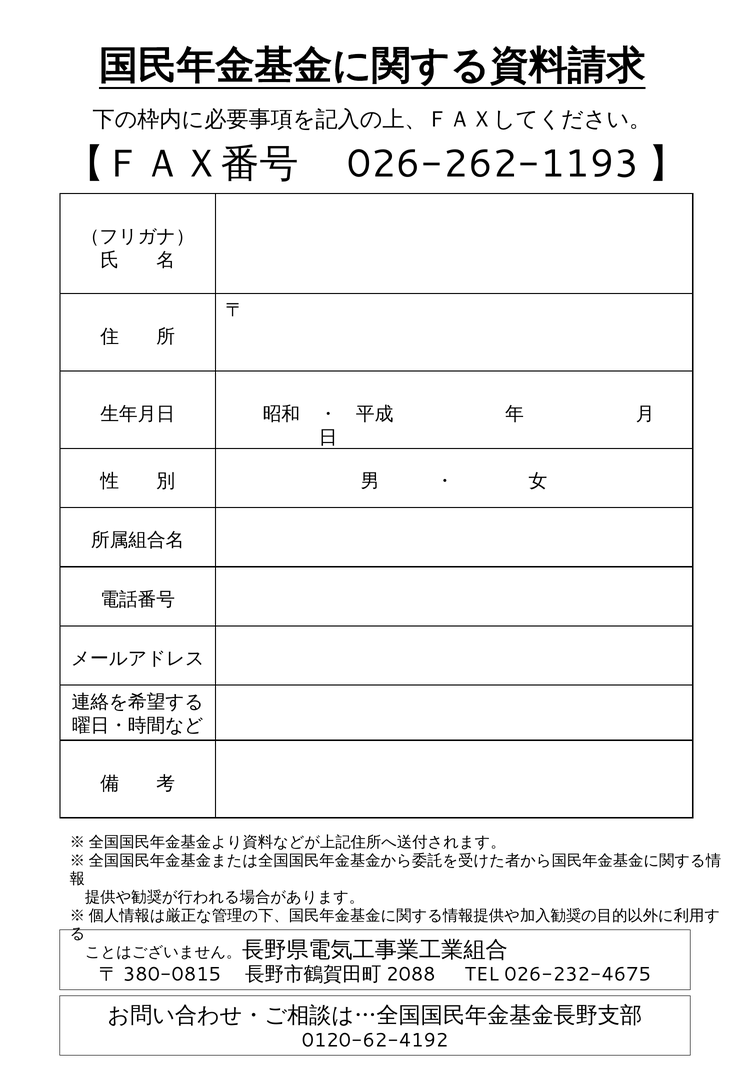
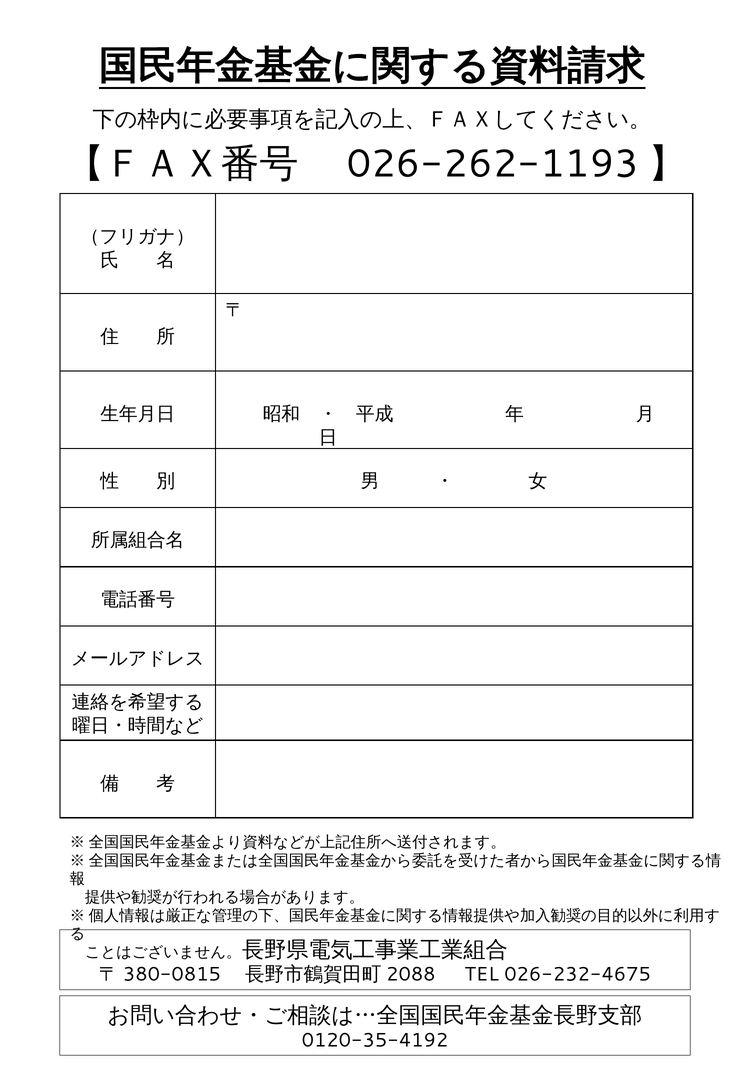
0120-62-4192: 0120-62-4192 -> 0120-35-4192 (375, 1040)
